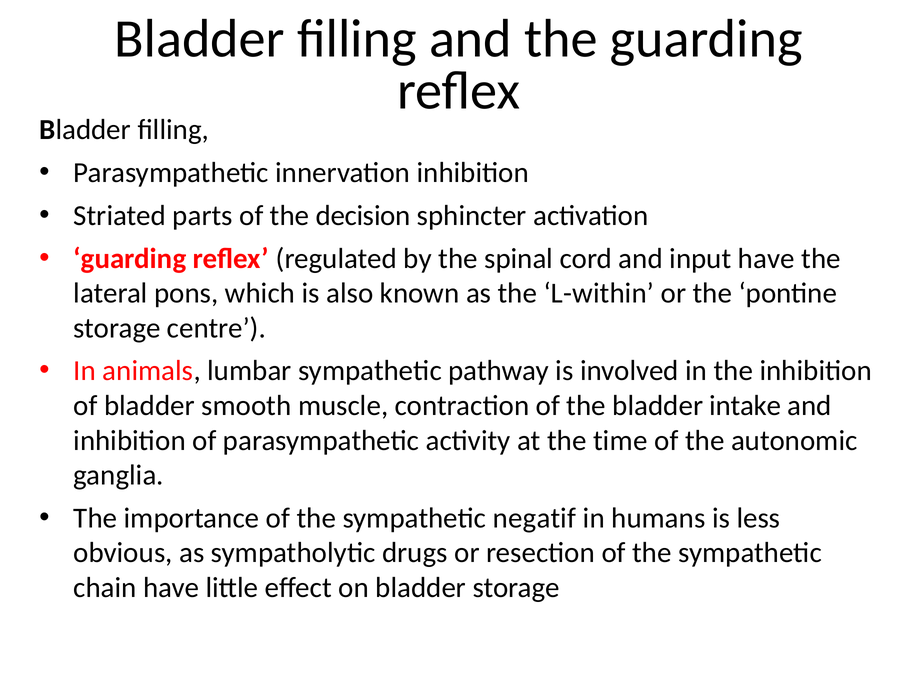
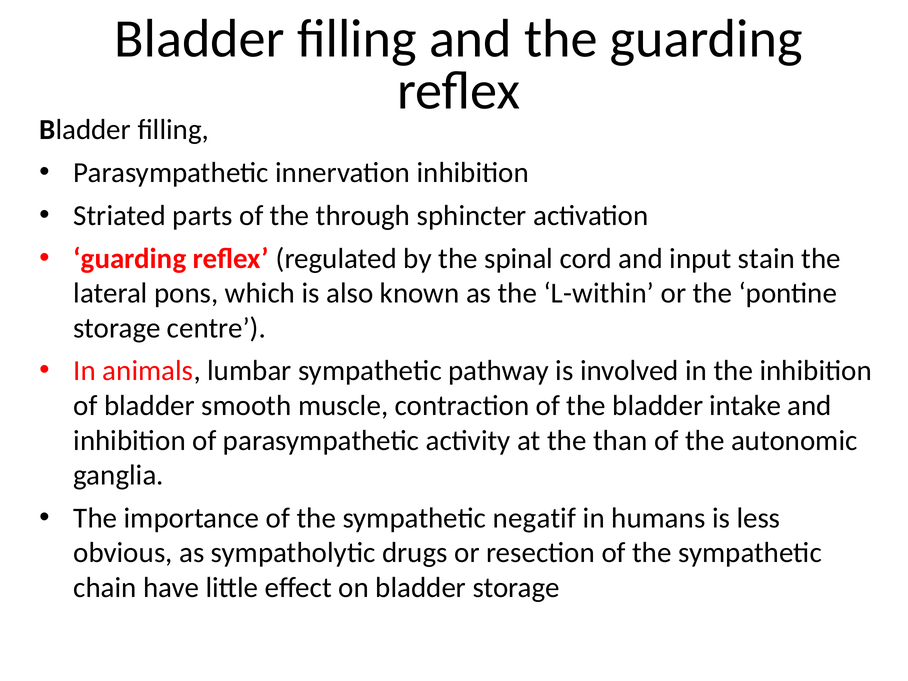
decision: decision -> through (363, 216)
input have: have -> stain (766, 258)
time: time -> than (620, 440)
